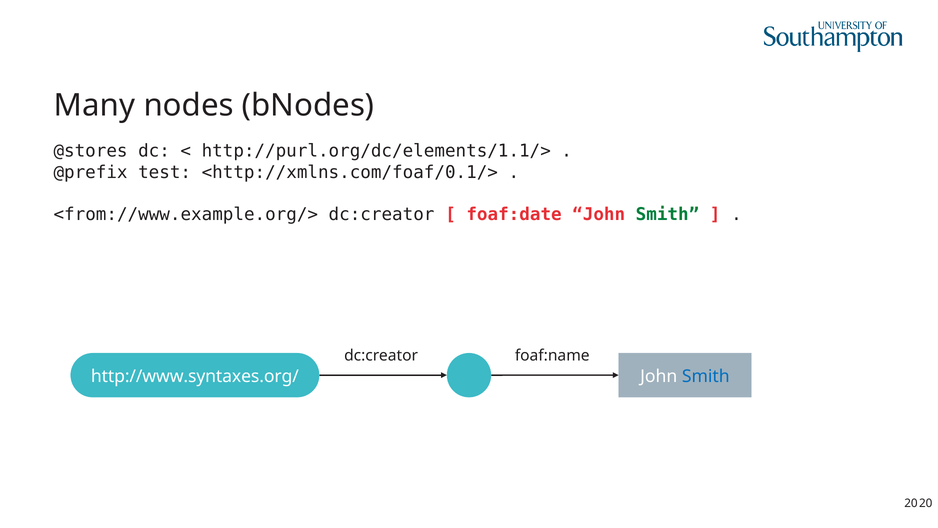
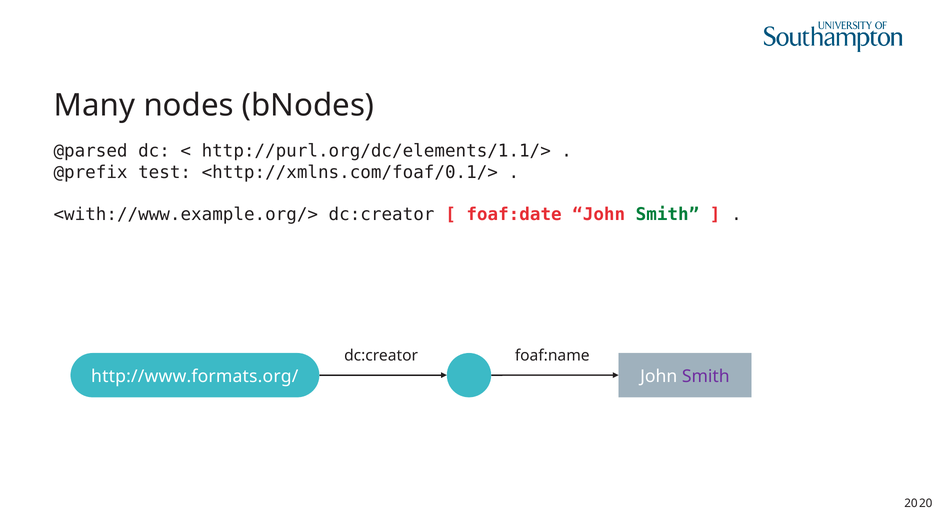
@stores: @stores -> @parsed (91, 151)
<from://www.example.org/>: <from://www.example.org/> -> <with://www.example.org/> (186, 214)
http://www.syntaxes.org/: http://www.syntaxes.org/ -> http://www.formats.org/ (195, 376)
Smith colour: blue -> purple (706, 376)
